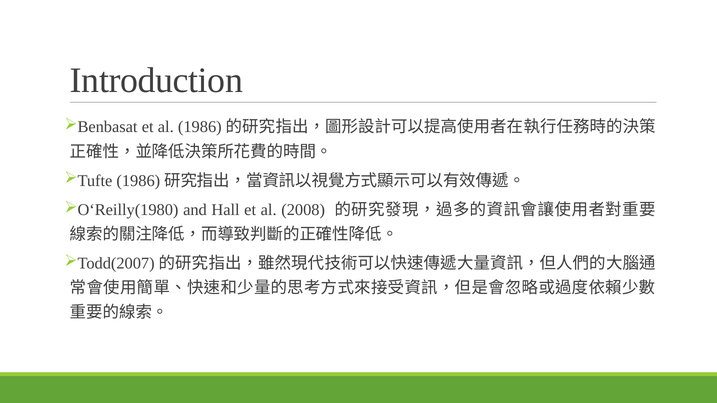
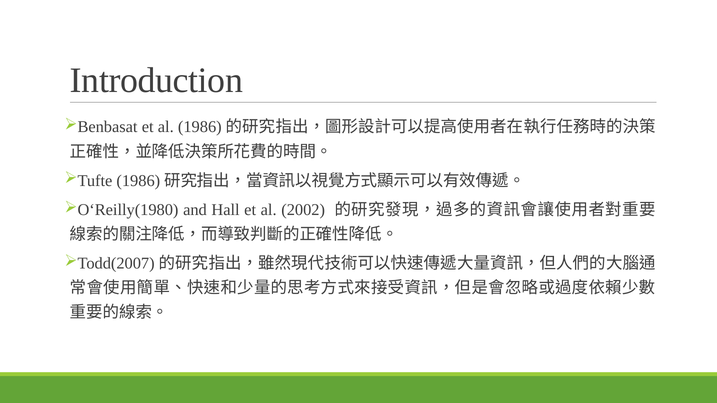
2008: 2008 -> 2002 (303, 210)
